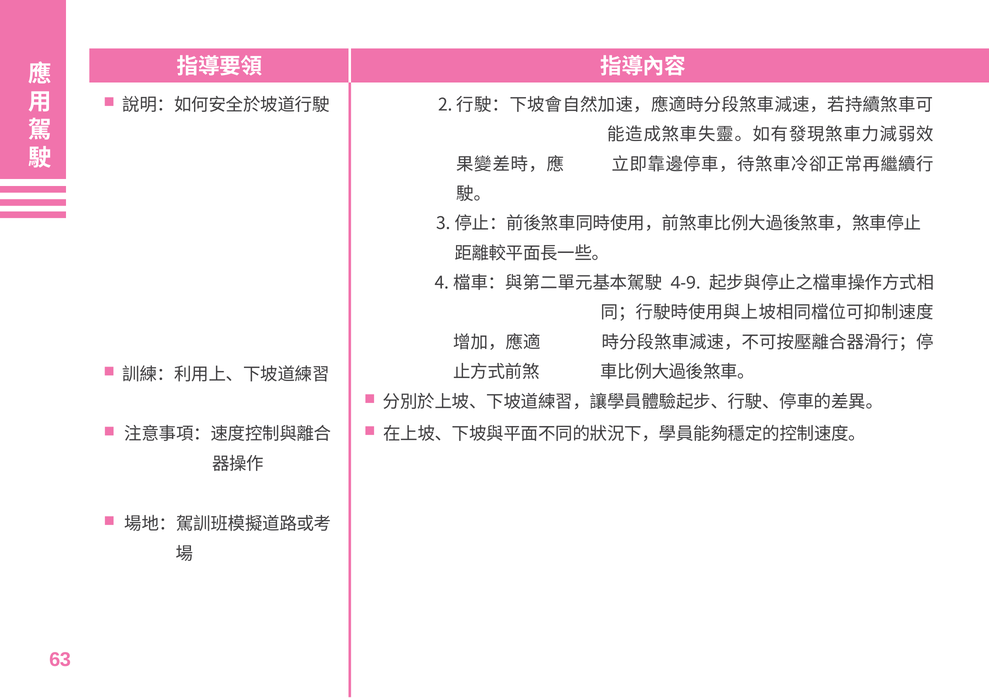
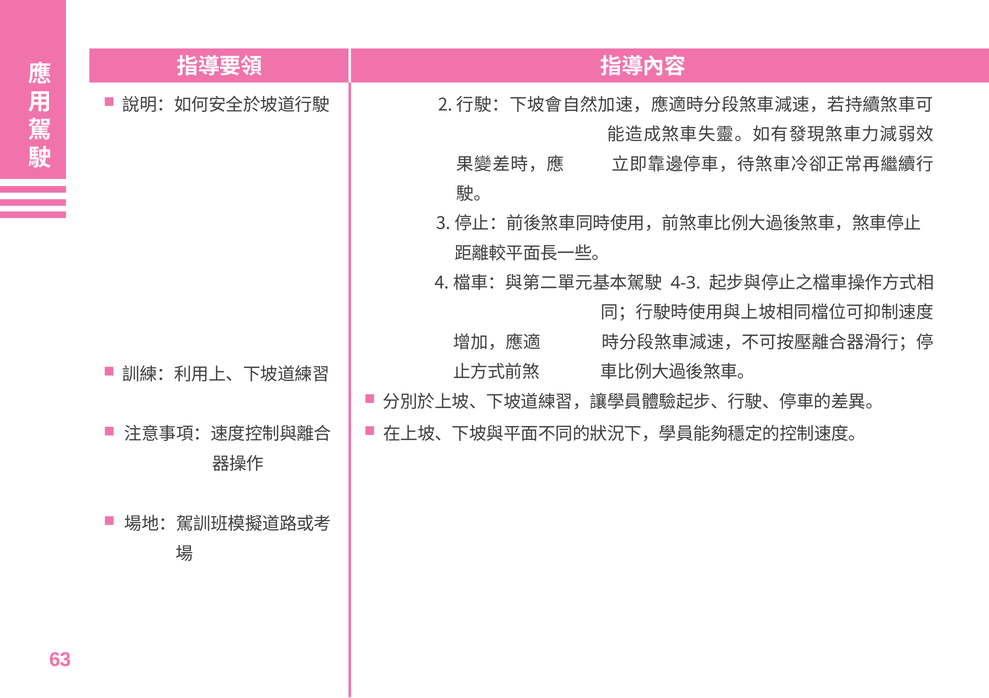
4-9: 4-9 -> 4-3 (686, 283)
